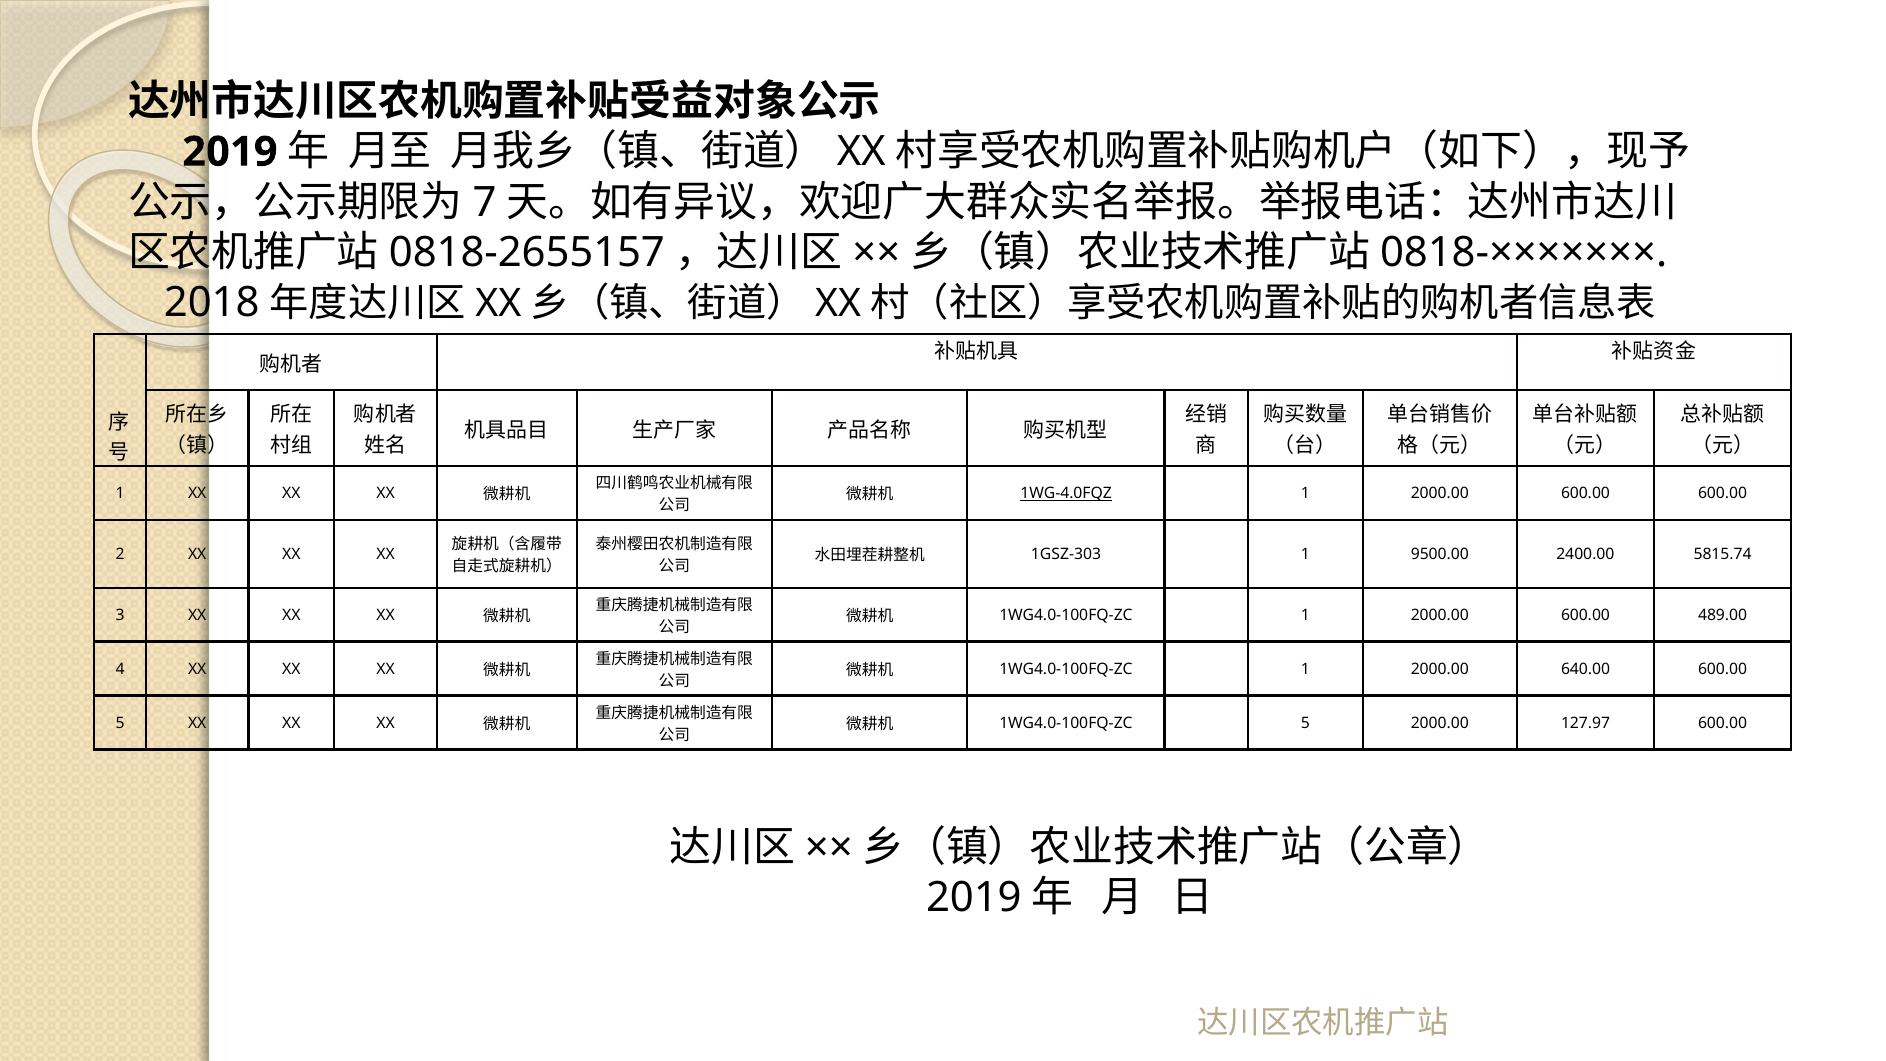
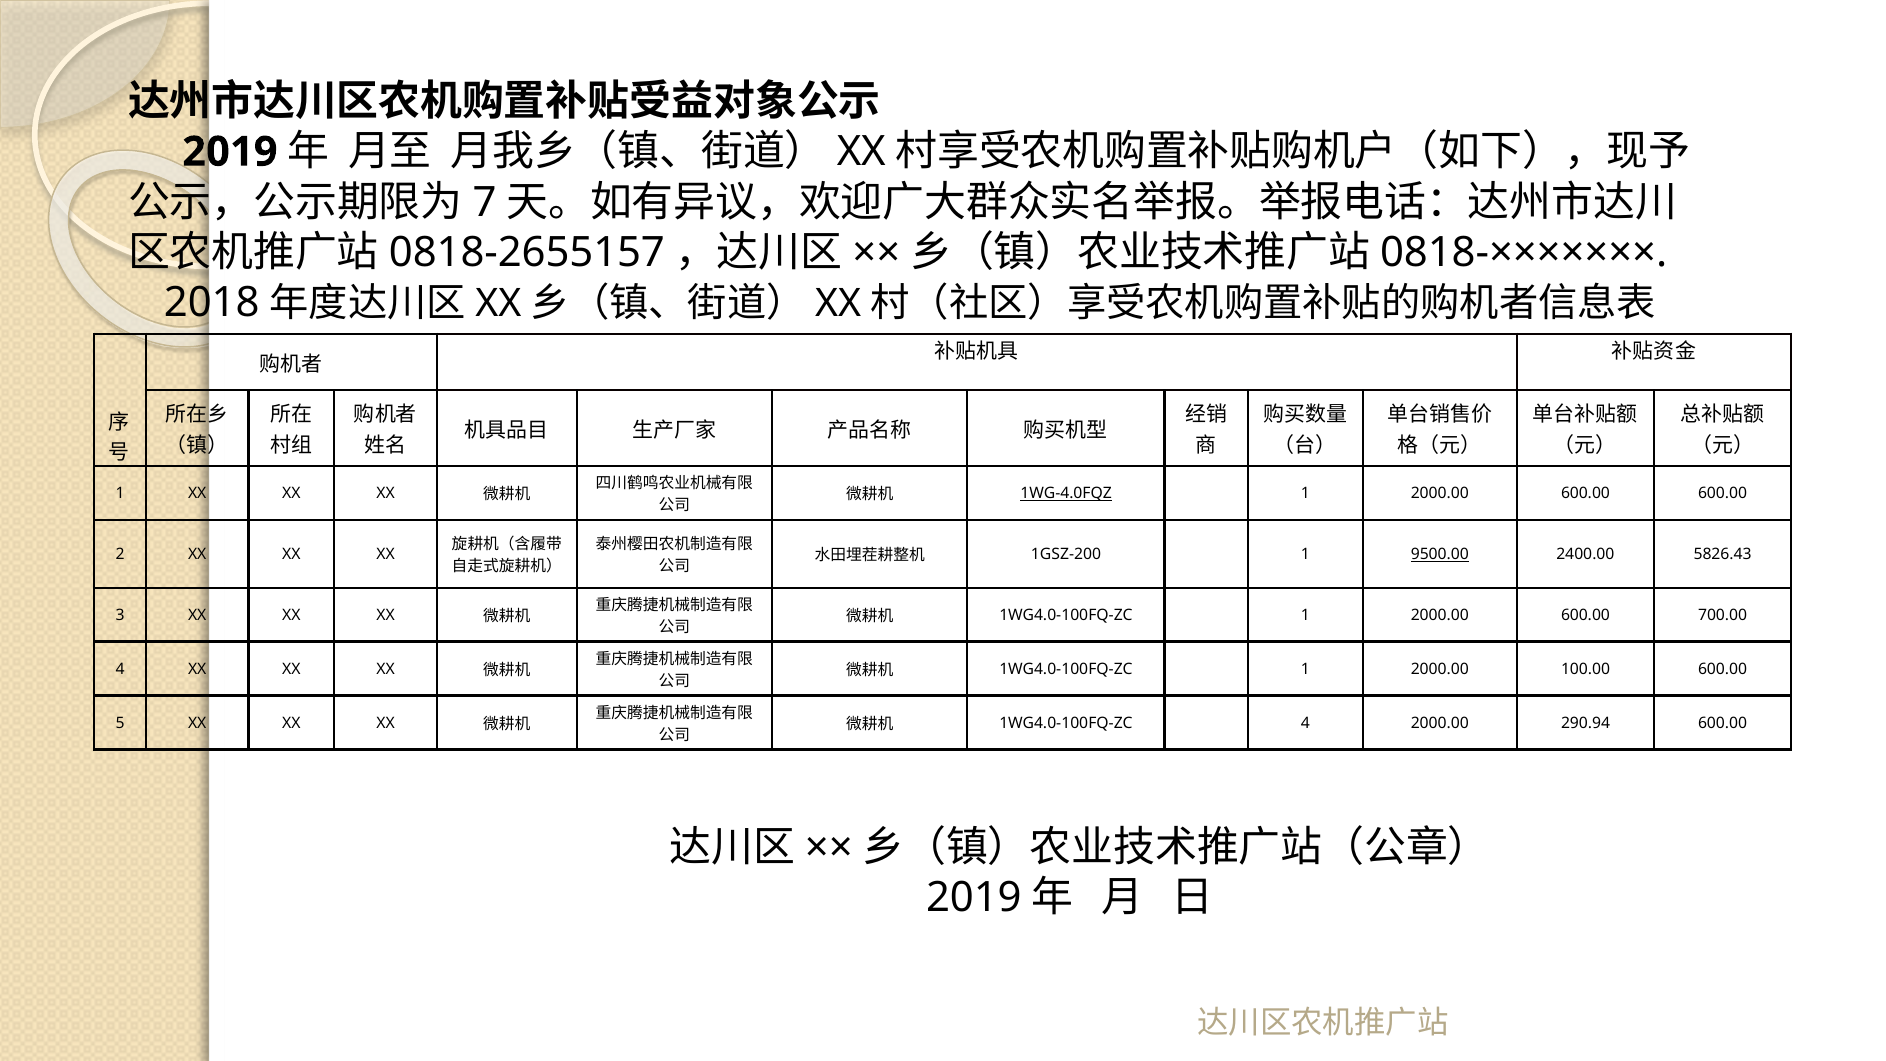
1GSZ-303: 1GSZ-303 -> 1GSZ-200 (1066, 554)
9500.00 underline: none -> present (1440, 554)
5815.74: 5815.74 -> 5826.43 (1723, 554)
489.00: 489.00 -> 700.00 (1723, 615)
640.00: 640.00 -> 100.00 (1586, 669)
1WG4.0-100FQ-ZC 5: 5 -> 4 (1305, 723)
127.97: 127.97 -> 290.94 (1586, 723)
